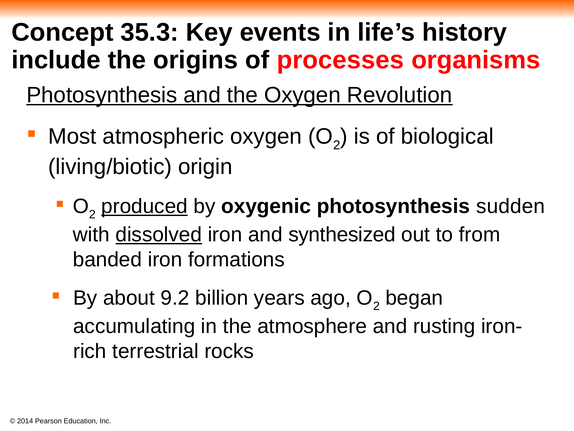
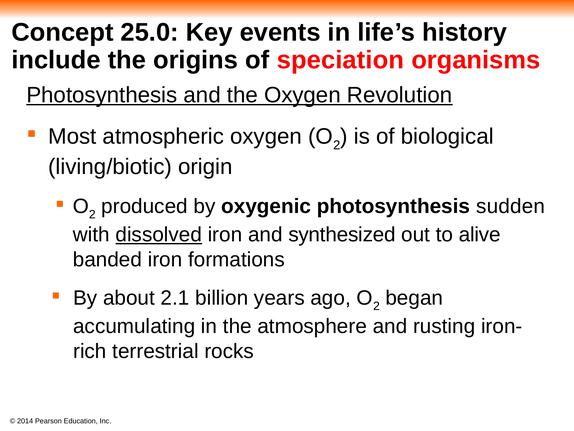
35.3: 35.3 -> 25.0 (150, 32)
processes: processes -> speciation (340, 60)
produced underline: present -> none (145, 206)
from: from -> alive (480, 235)
9.2: 9.2 -> 2.1 (175, 298)
